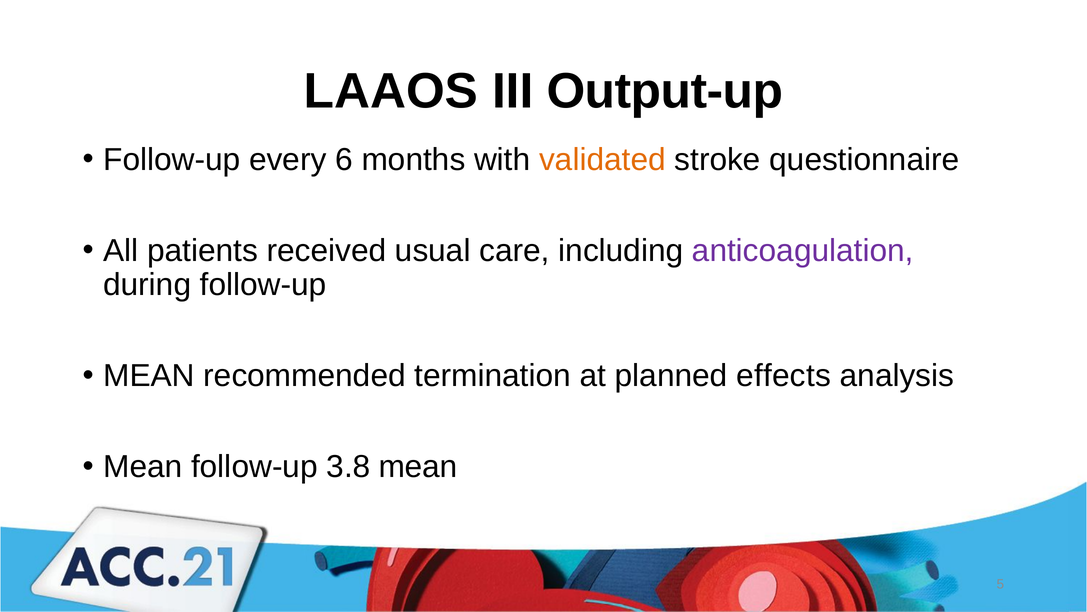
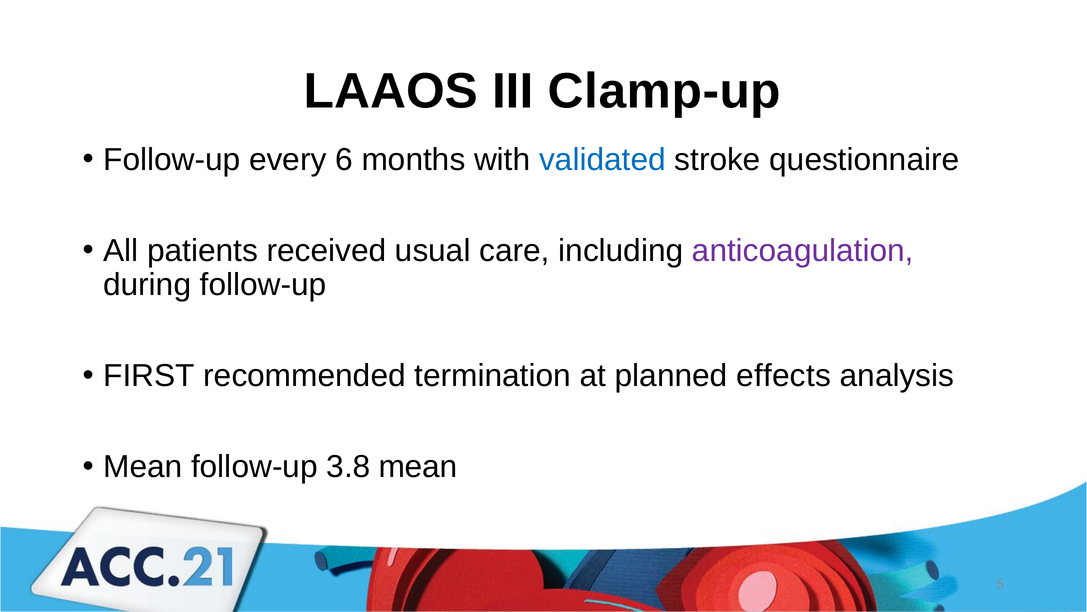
Output-up: Output-up -> Clamp-up (664, 91)
validated colour: orange -> blue (602, 159)
MEAN: MEAN -> FIRST (149, 376)
